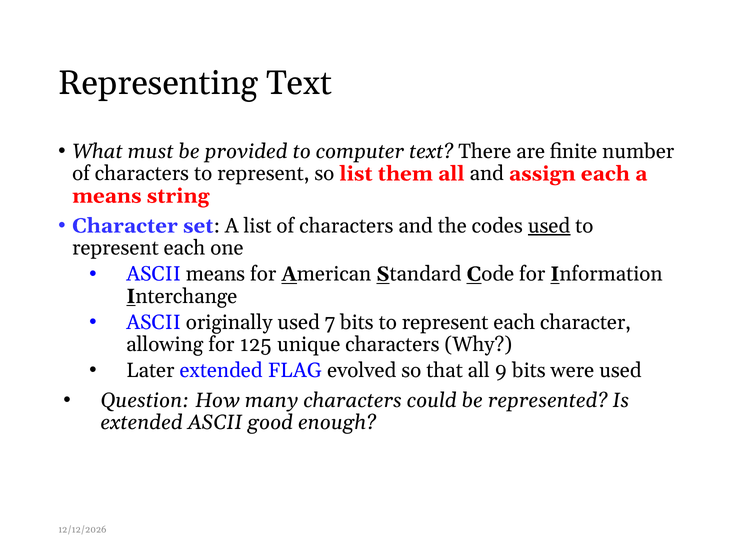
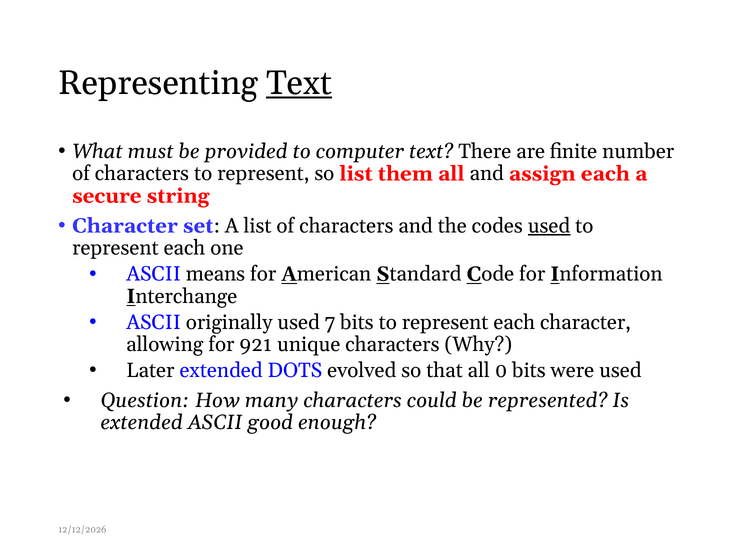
Text underline: none -> present (299, 83)
means: means -> secure (107, 196)
125: 125 -> 921 (256, 345)
FLAG: FLAG -> DOTS (295, 371)
9: 9 -> 0 (501, 371)
